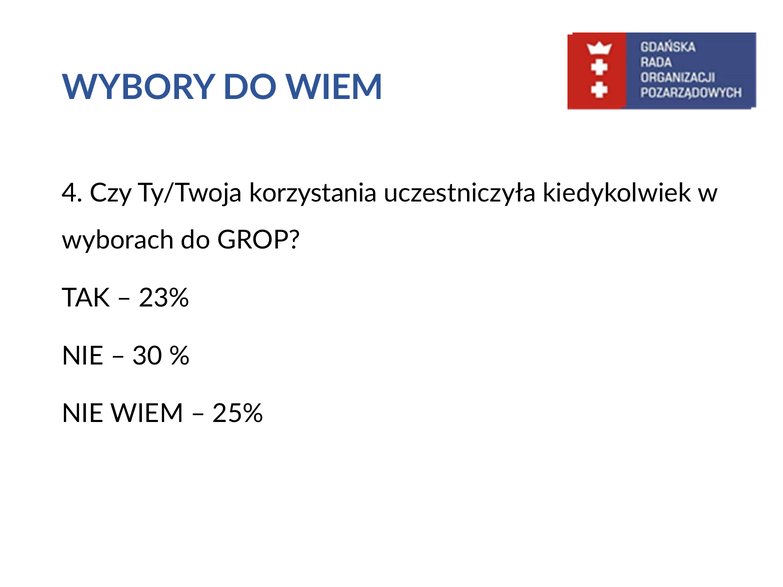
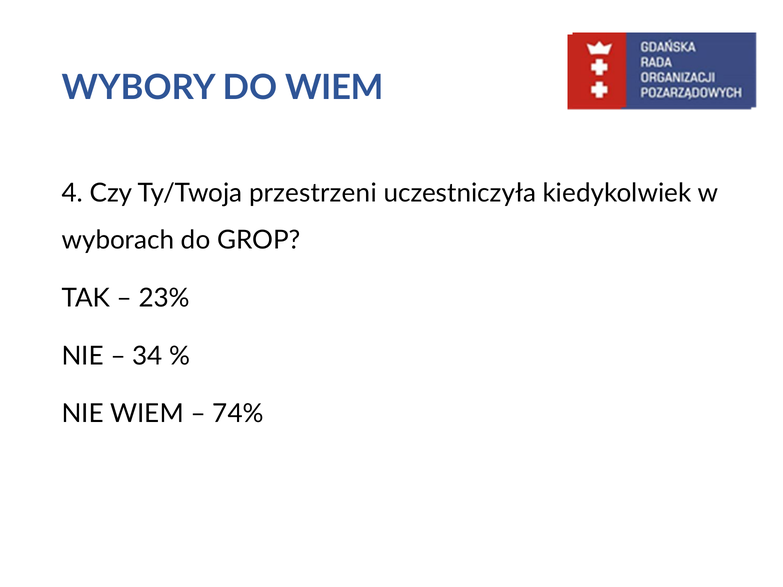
korzystania: korzystania -> przestrzeni (313, 193)
30: 30 -> 34 (147, 356)
25%: 25% -> 74% (238, 414)
